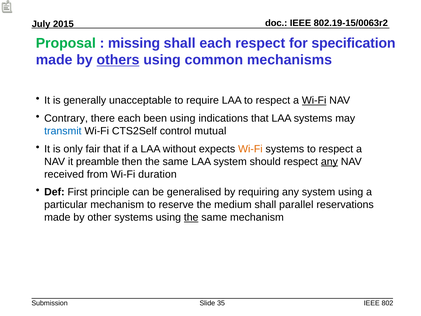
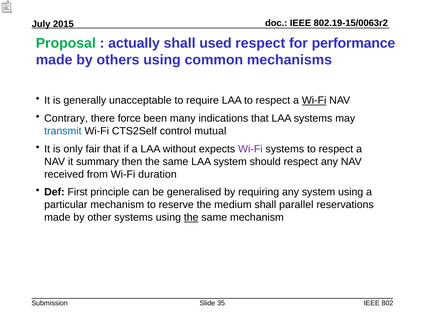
missing: missing -> actually (134, 43)
shall each: each -> used (216, 43)
specification: specification -> performance (353, 43)
others underline: present -> none (118, 60)
there each: each -> force (129, 118)
been using: using -> many (183, 118)
Wi-Fi colour: orange -> purple (250, 149)
preamble: preamble -> summary (98, 161)
any underline: present -> none (329, 161)
